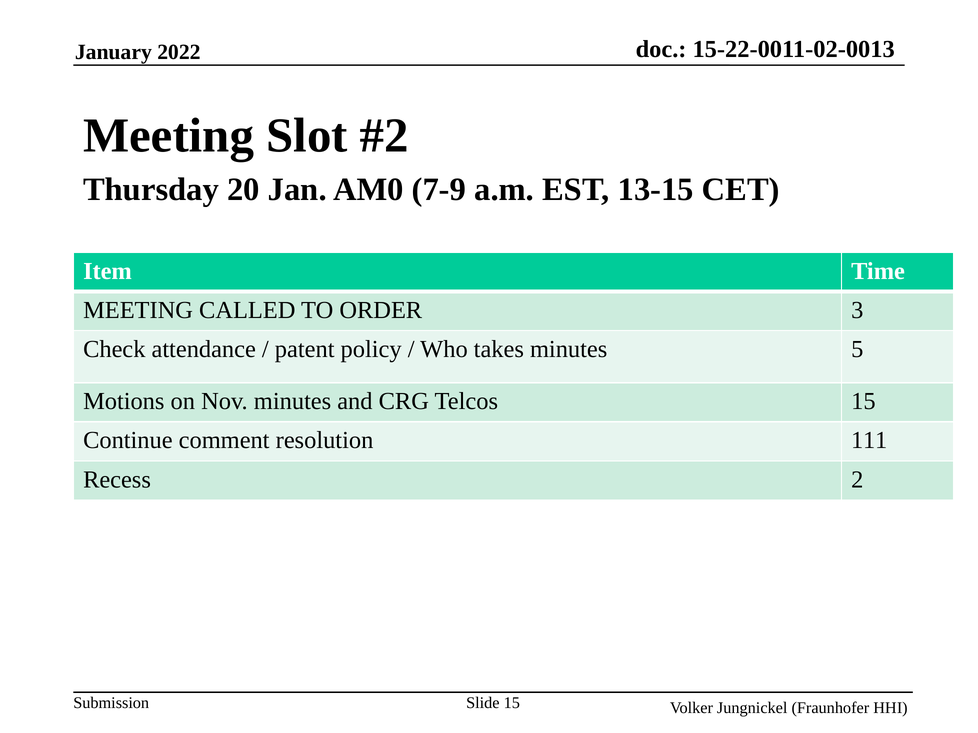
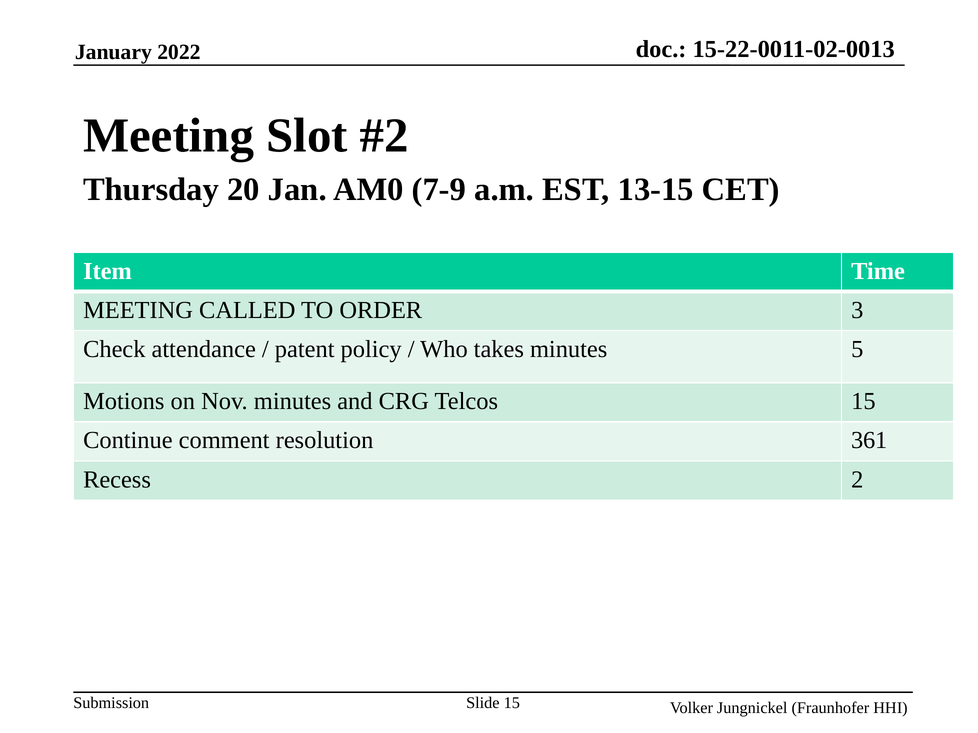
111: 111 -> 361 (869, 441)
